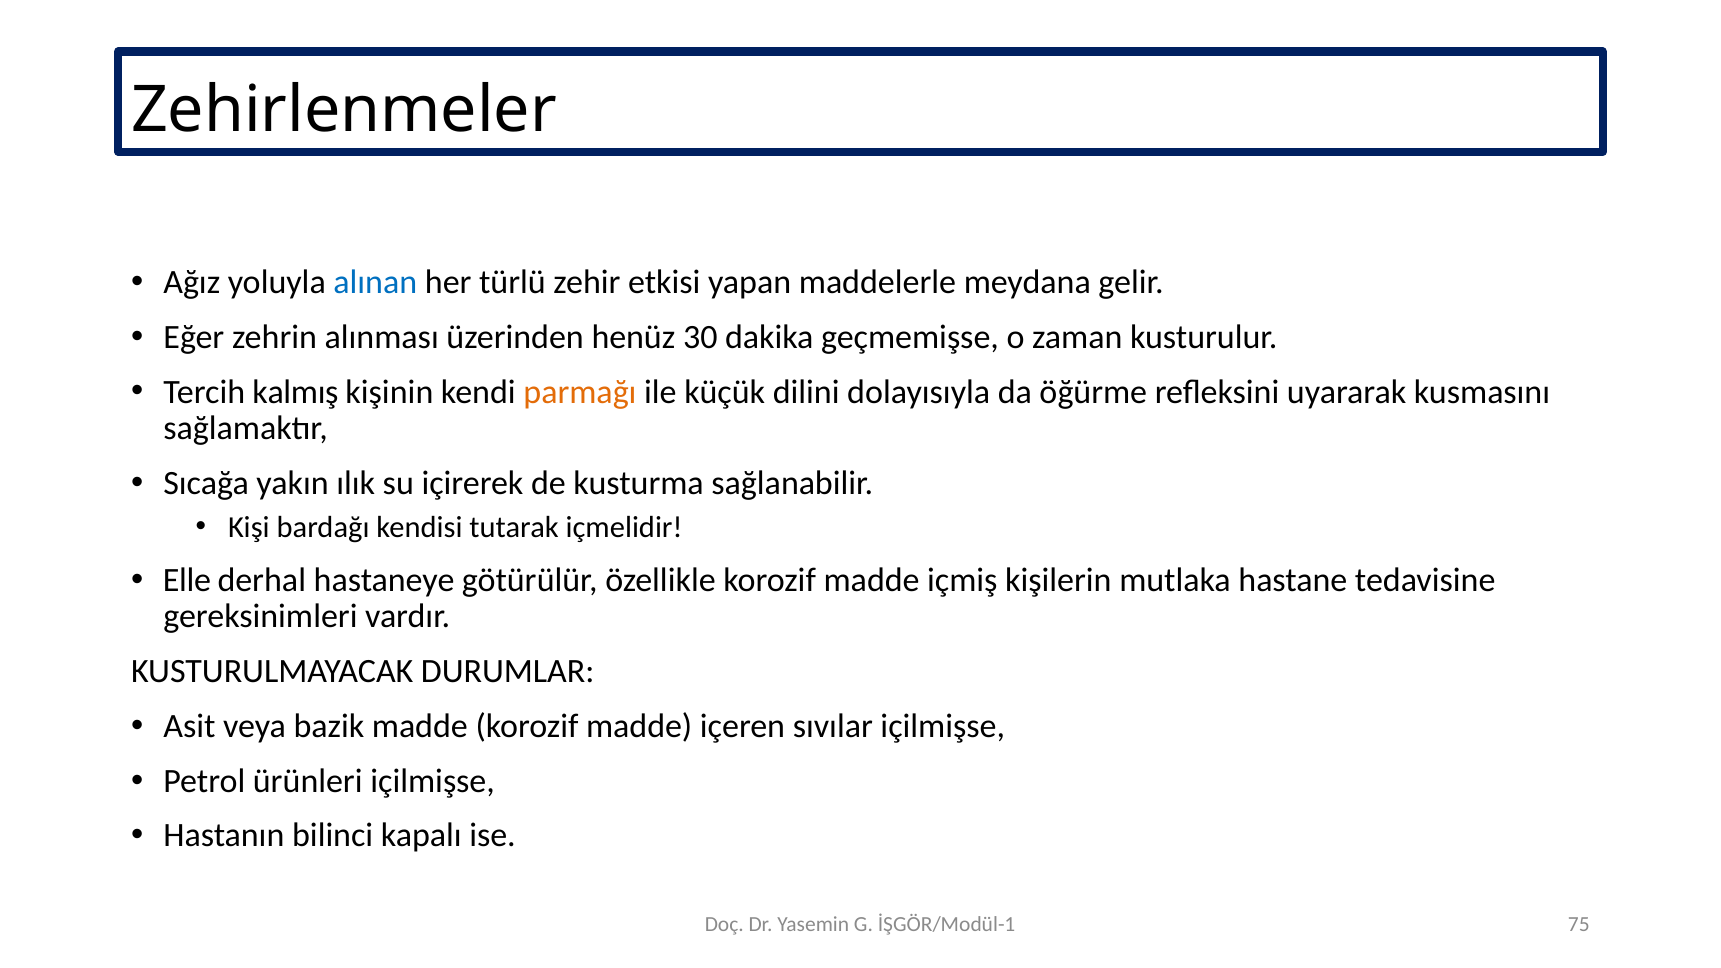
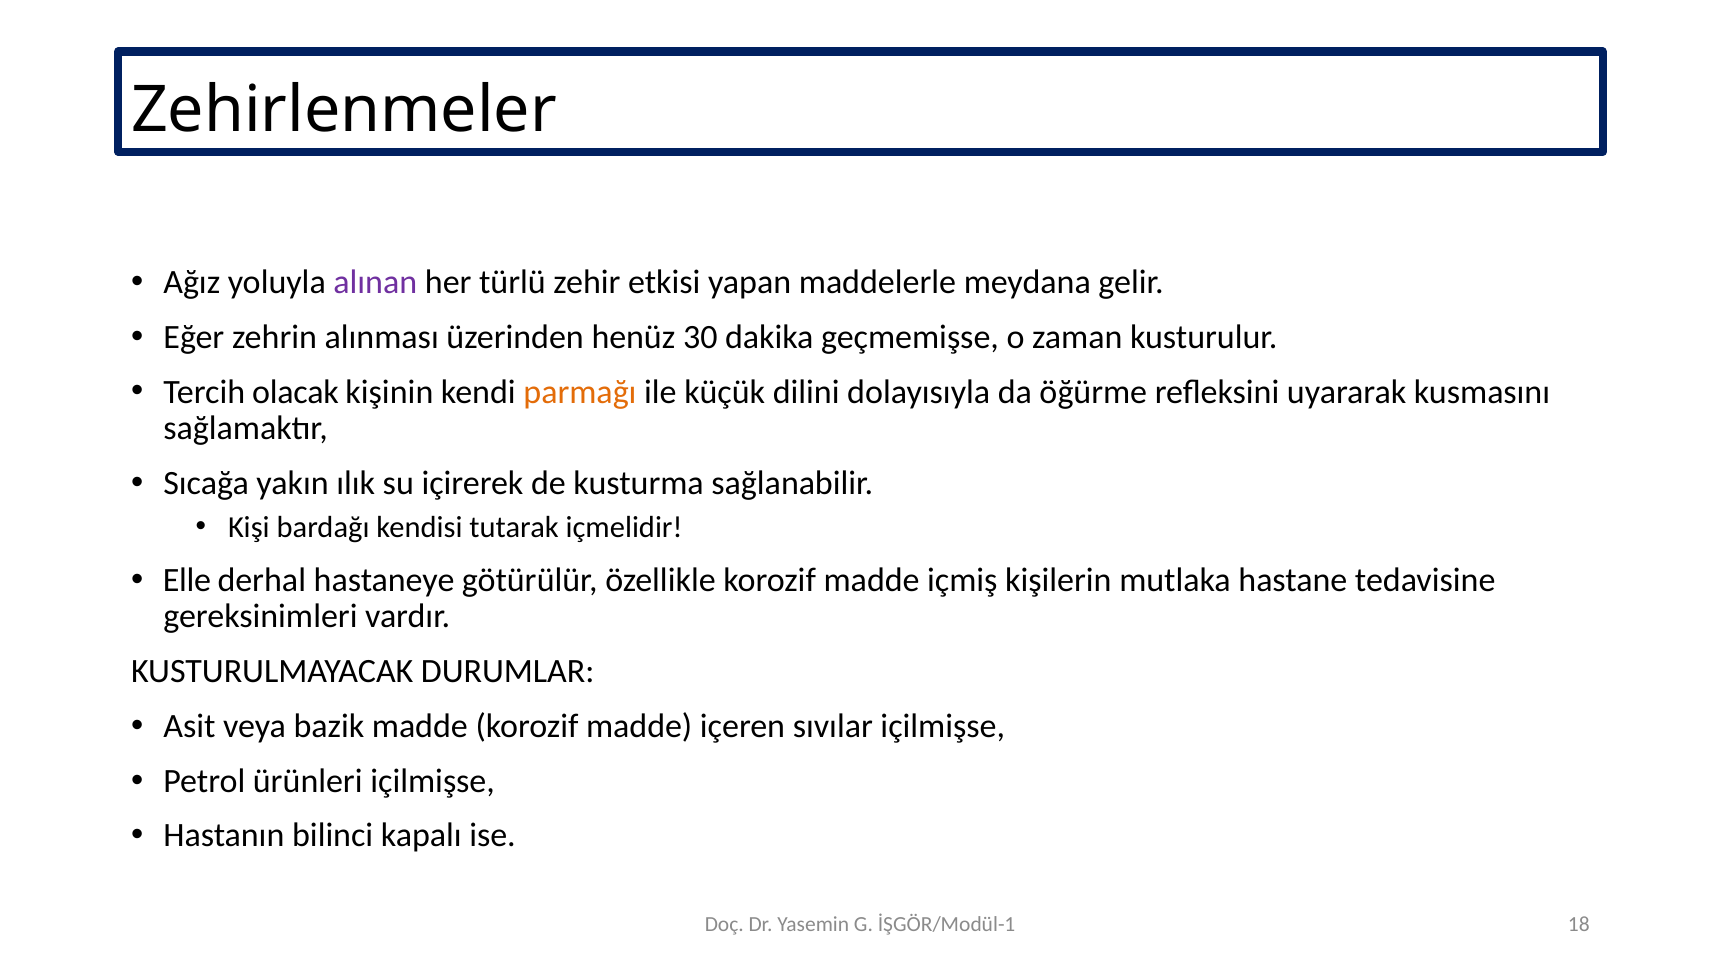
alınan colour: blue -> purple (375, 282)
kalmış: kalmış -> olacak (295, 392)
75: 75 -> 18 (1579, 924)
